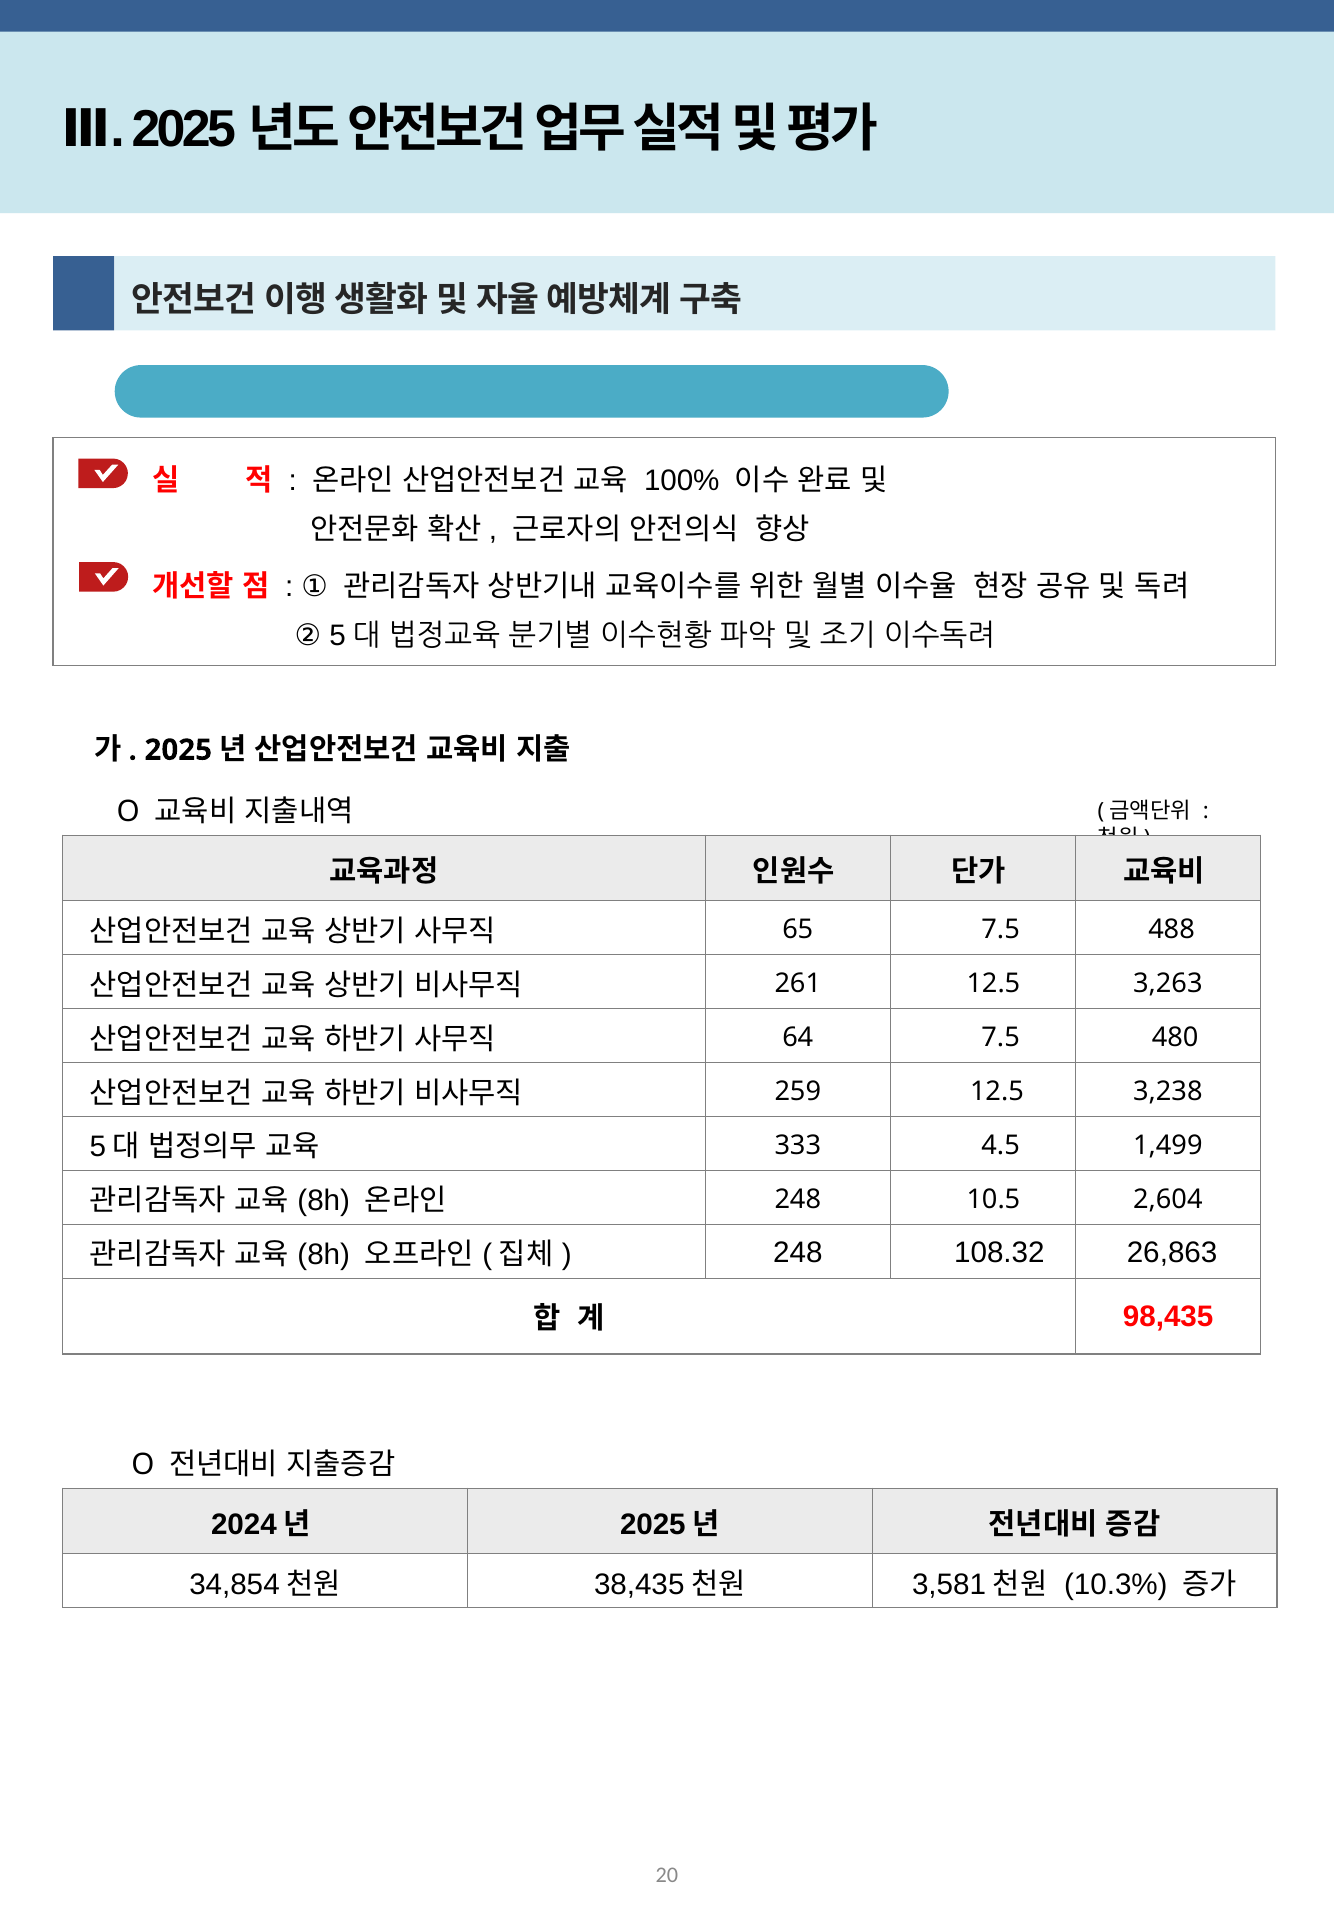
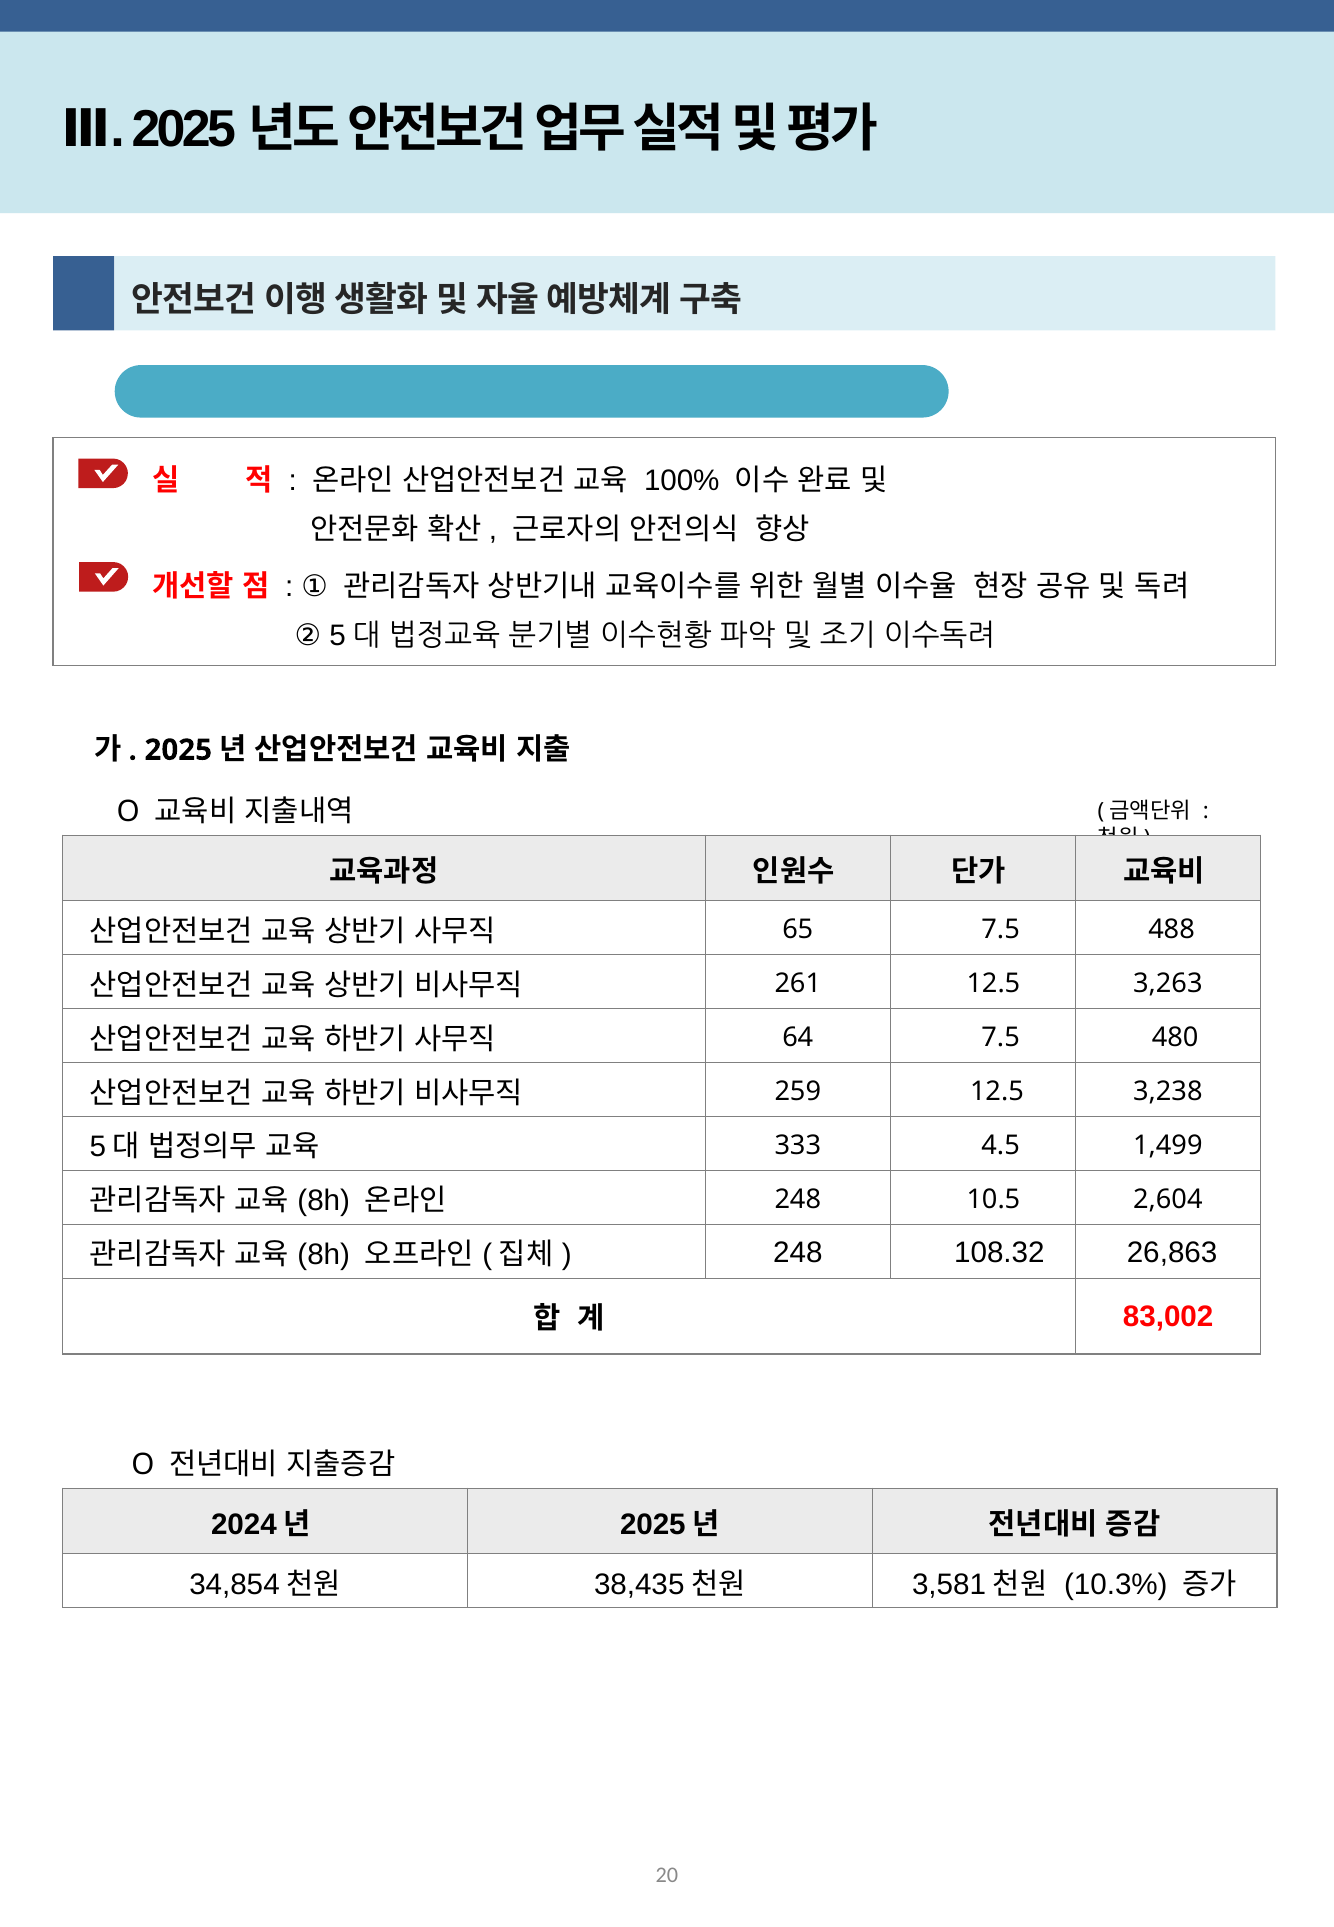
98,435: 98,435 -> 83,002 (1168, 1317)
